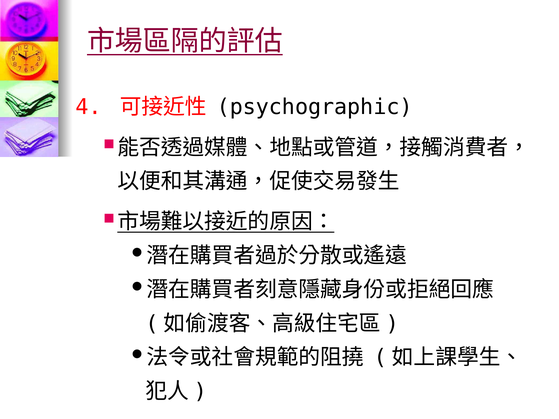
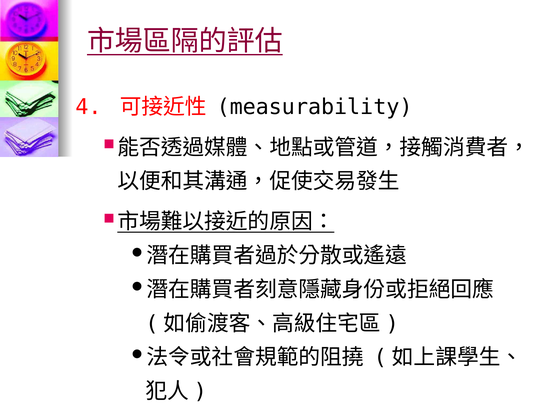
psychographic: psychographic -> measurability (315, 107)
